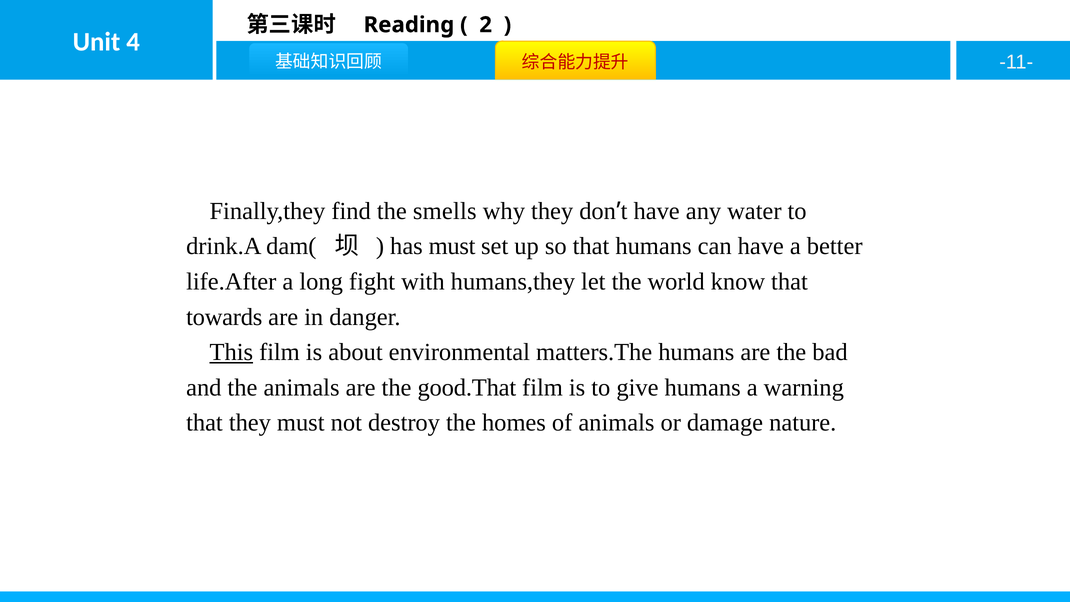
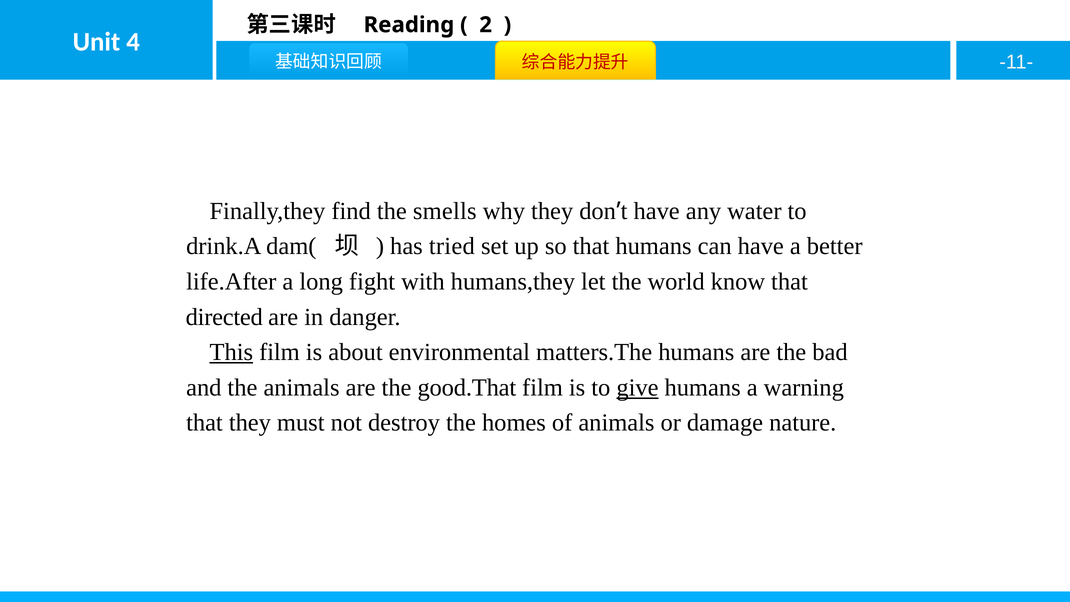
has must: must -> tried (452, 246)
towards: towards -> directed (224, 317)
give underline: none -> present (637, 387)
